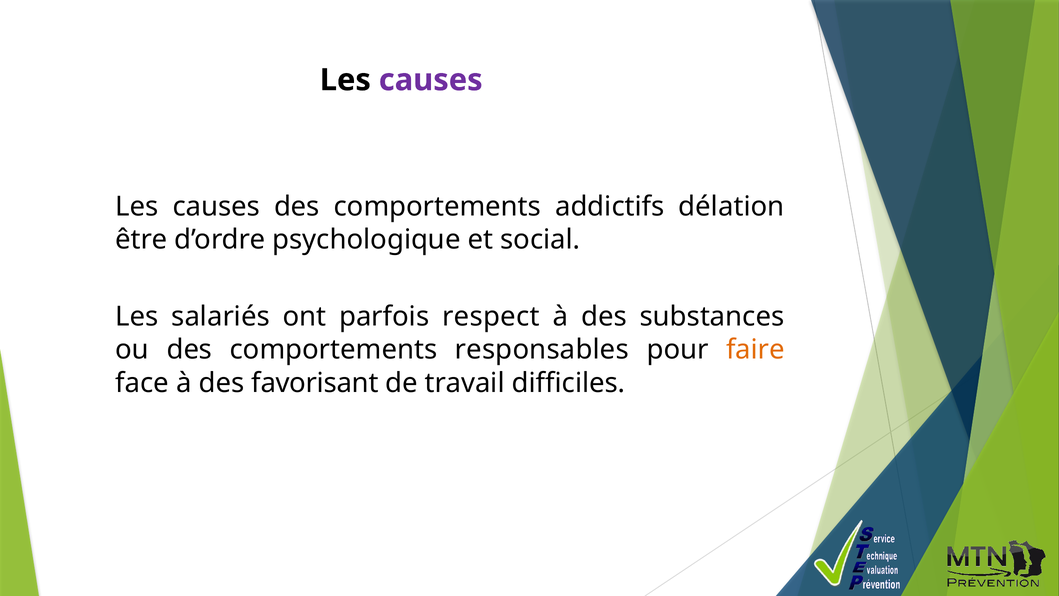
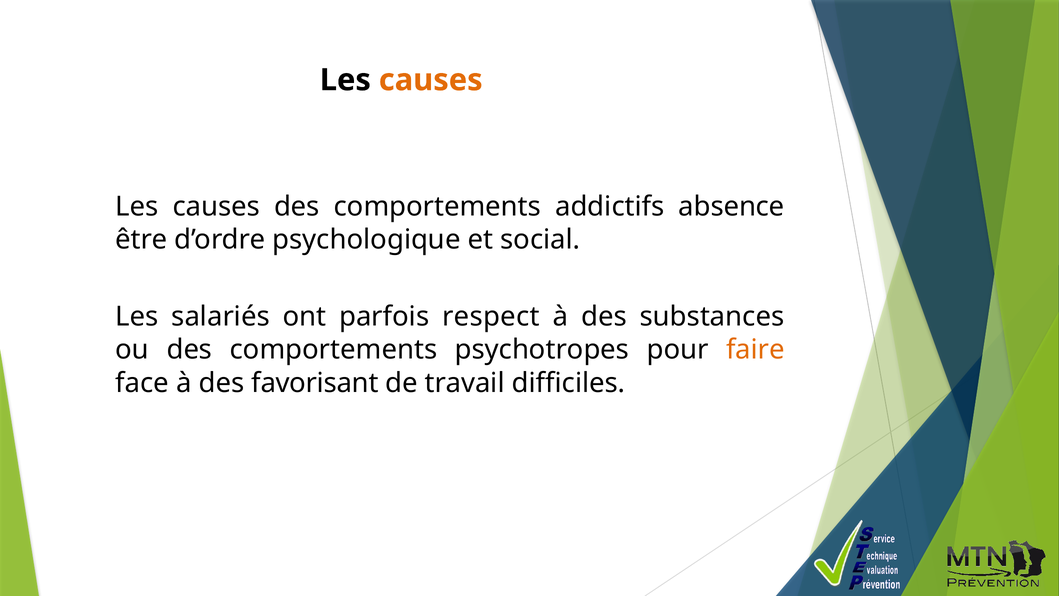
causes colour: purple -> orange (431, 80)
délation: délation -> absence (732, 206)
responsables: responsables -> psychotropes (542, 350)
